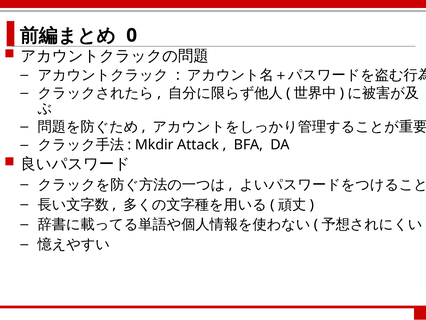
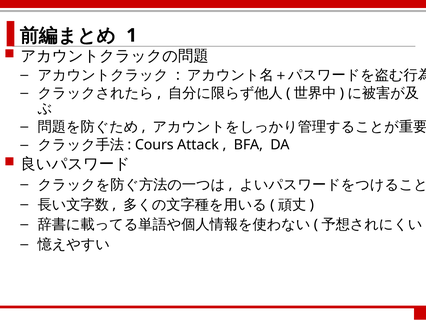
0: 0 -> 1 (132, 35)
Mkdir: Mkdir -> Cours (154, 145)
